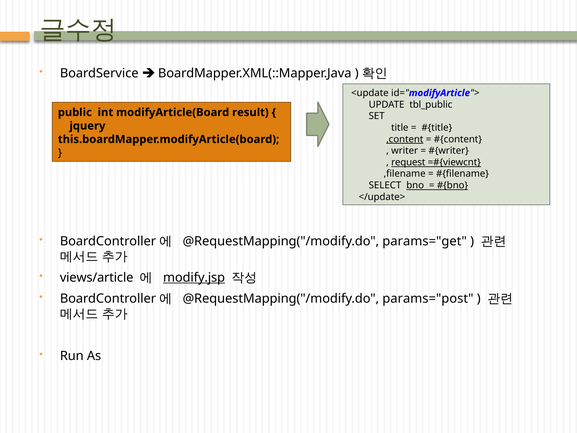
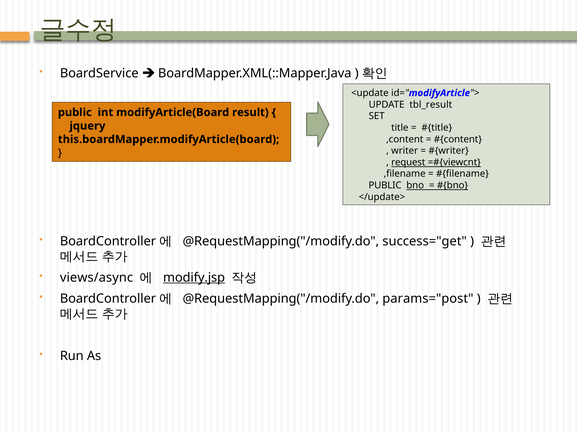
tbl_public: tbl_public -> tbl_result (431, 104)
,content underline: present -> none (405, 139)
SELECT: SELECT -> PUBLIC (385, 185)
params="get: params="get -> success="get (425, 241)
views/article: views/article -> views/async (97, 277)
